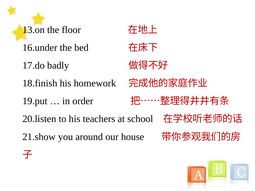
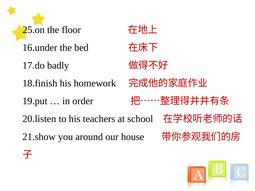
13.on: 13.on -> 25.on (34, 30)
